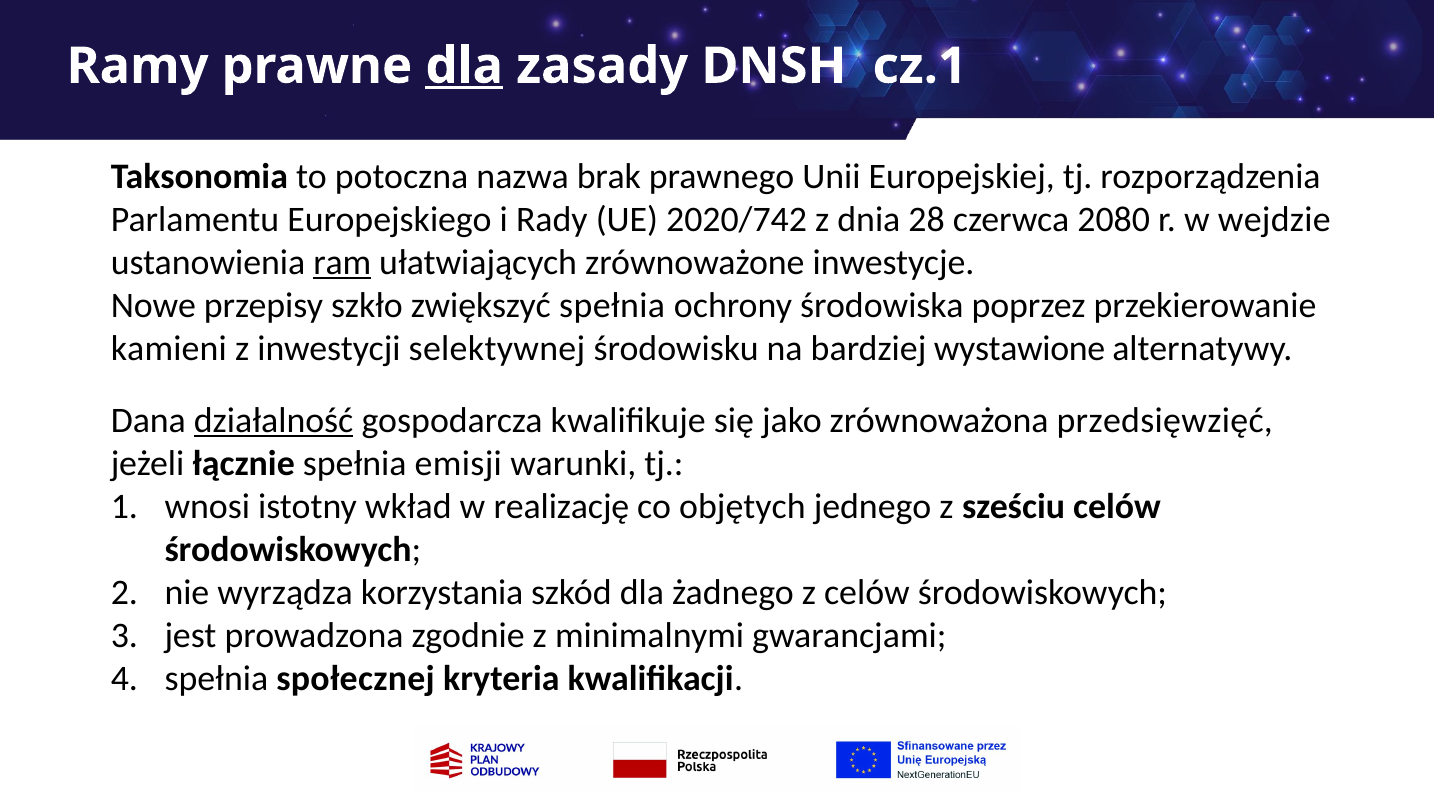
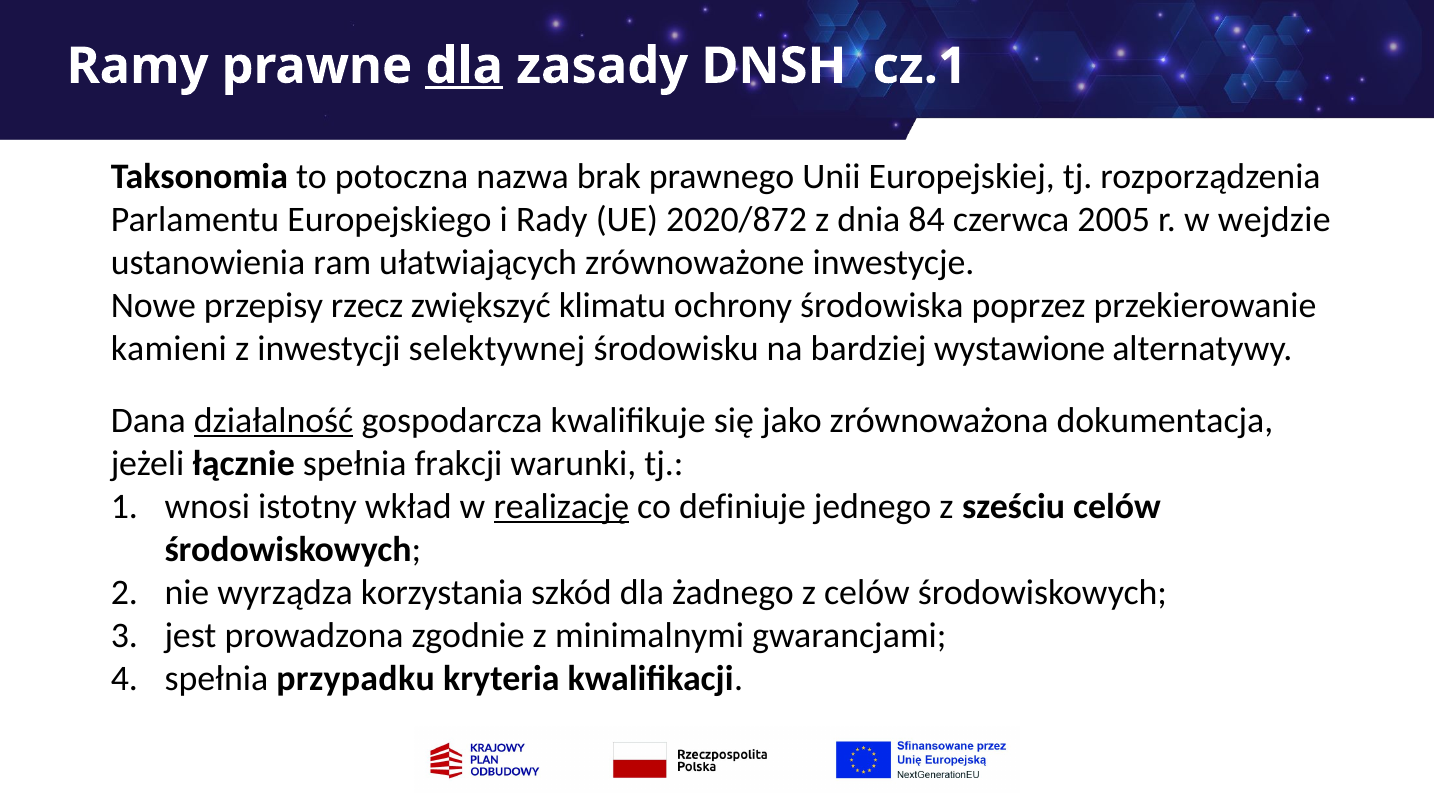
2020/742: 2020/742 -> 2020/872 (737, 219)
28: 28 -> 84 (927, 219)
2080: 2080 -> 2005 (1114, 219)
ram underline: present -> none (342, 262)
szkło: szkło -> rzecz (367, 305)
zwiększyć spełnia: spełnia -> klimatu (612, 305)
przedsięwzięć: przedsięwzięć -> dokumentacja (1165, 420)
emisji: emisji -> frakcji (459, 463)
realizację underline: none -> present (561, 506)
objętych: objętych -> definiuje (743, 506)
społecznej: społecznej -> przypadku (356, 678)
